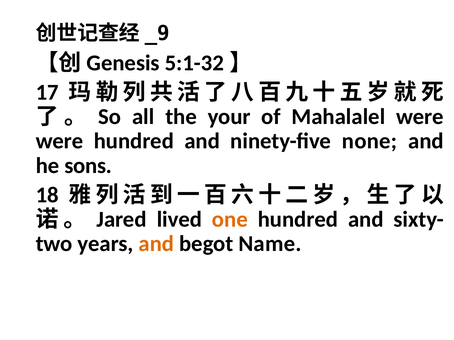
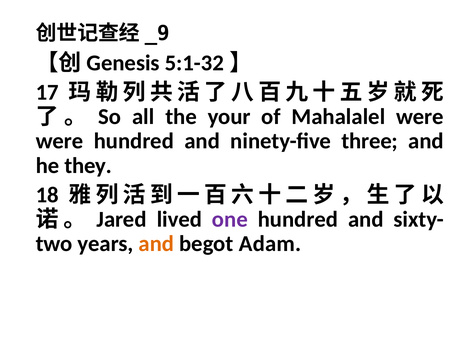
none: none -> three (370, 141)
sons: sons -> they (88, 166)
one colour: orange -> purple (230, 220)
Name: Name -> Adam (270, 244)
